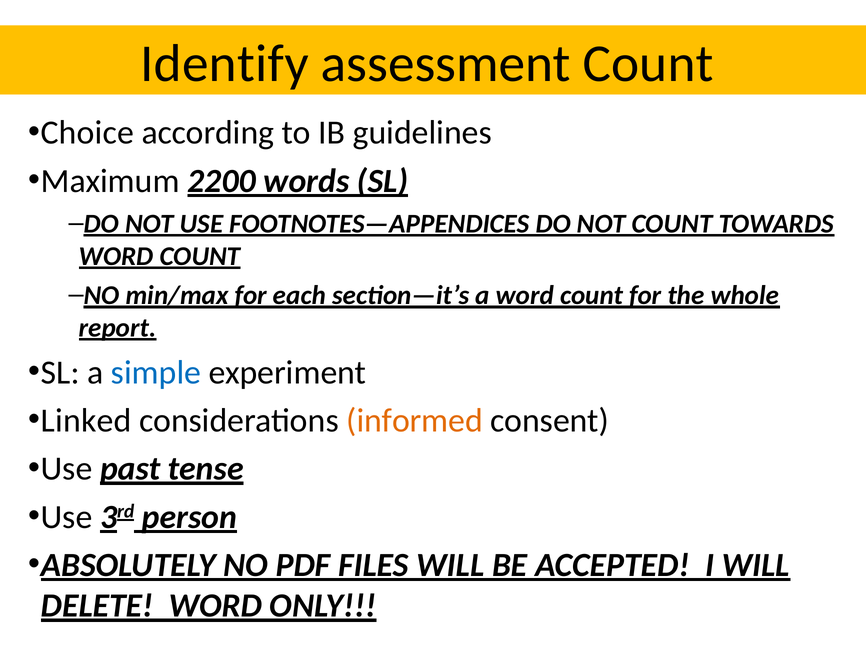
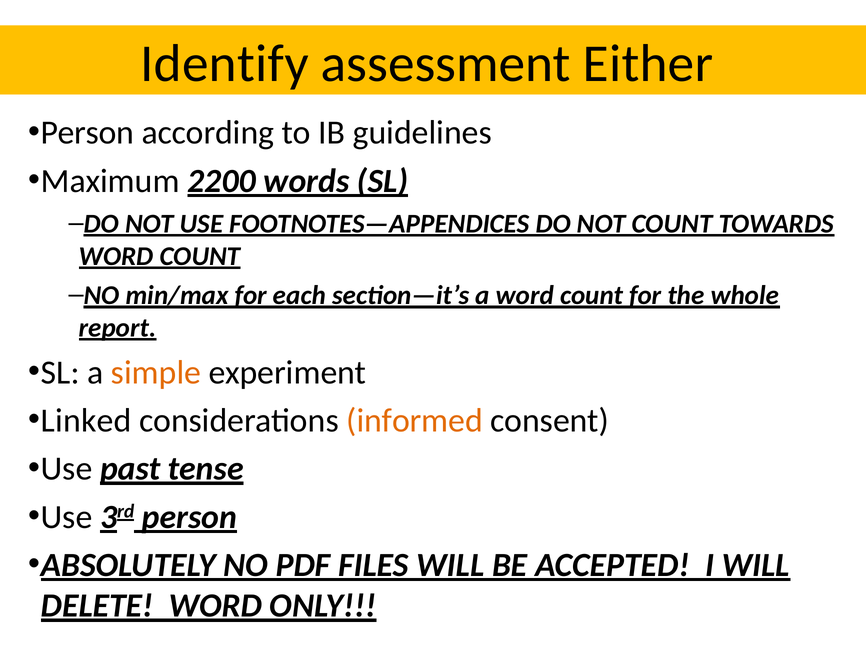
assessment Count: Count -> Either (648, 64)
Choice: Choice -> Person (88, 133)
simple colour: blue -> orange (156, 373)
